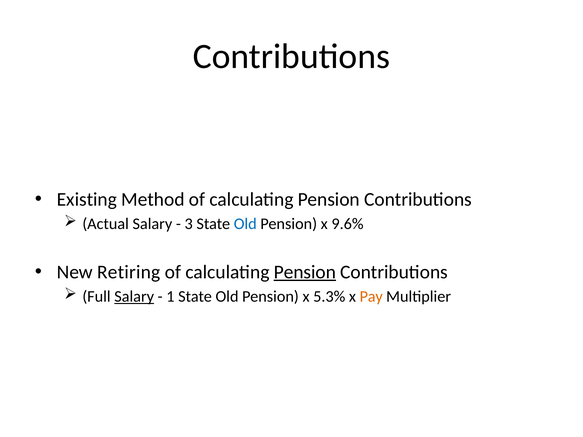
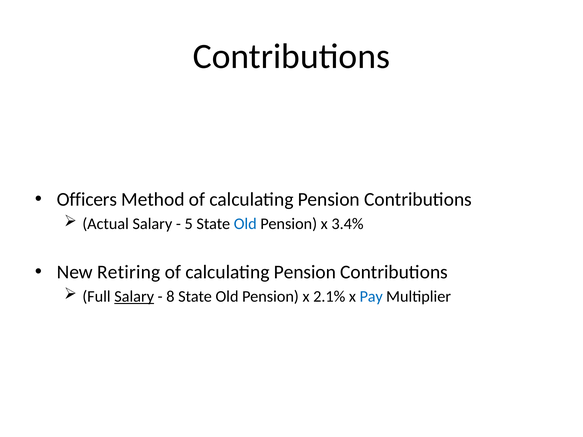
Existing: Existing -> Officers (87, 200)
3: 3 -> 5 (189, 224)
9.6%: 9.6% -> 3.4% (347, 224)
Pension underline: present -> none (305, 272)
1: 1 -> 8 (170, 297)
5.3%: 5.3% -> 2.1% (329, 297)
Pay colour: orange -> blue (371, 297)
